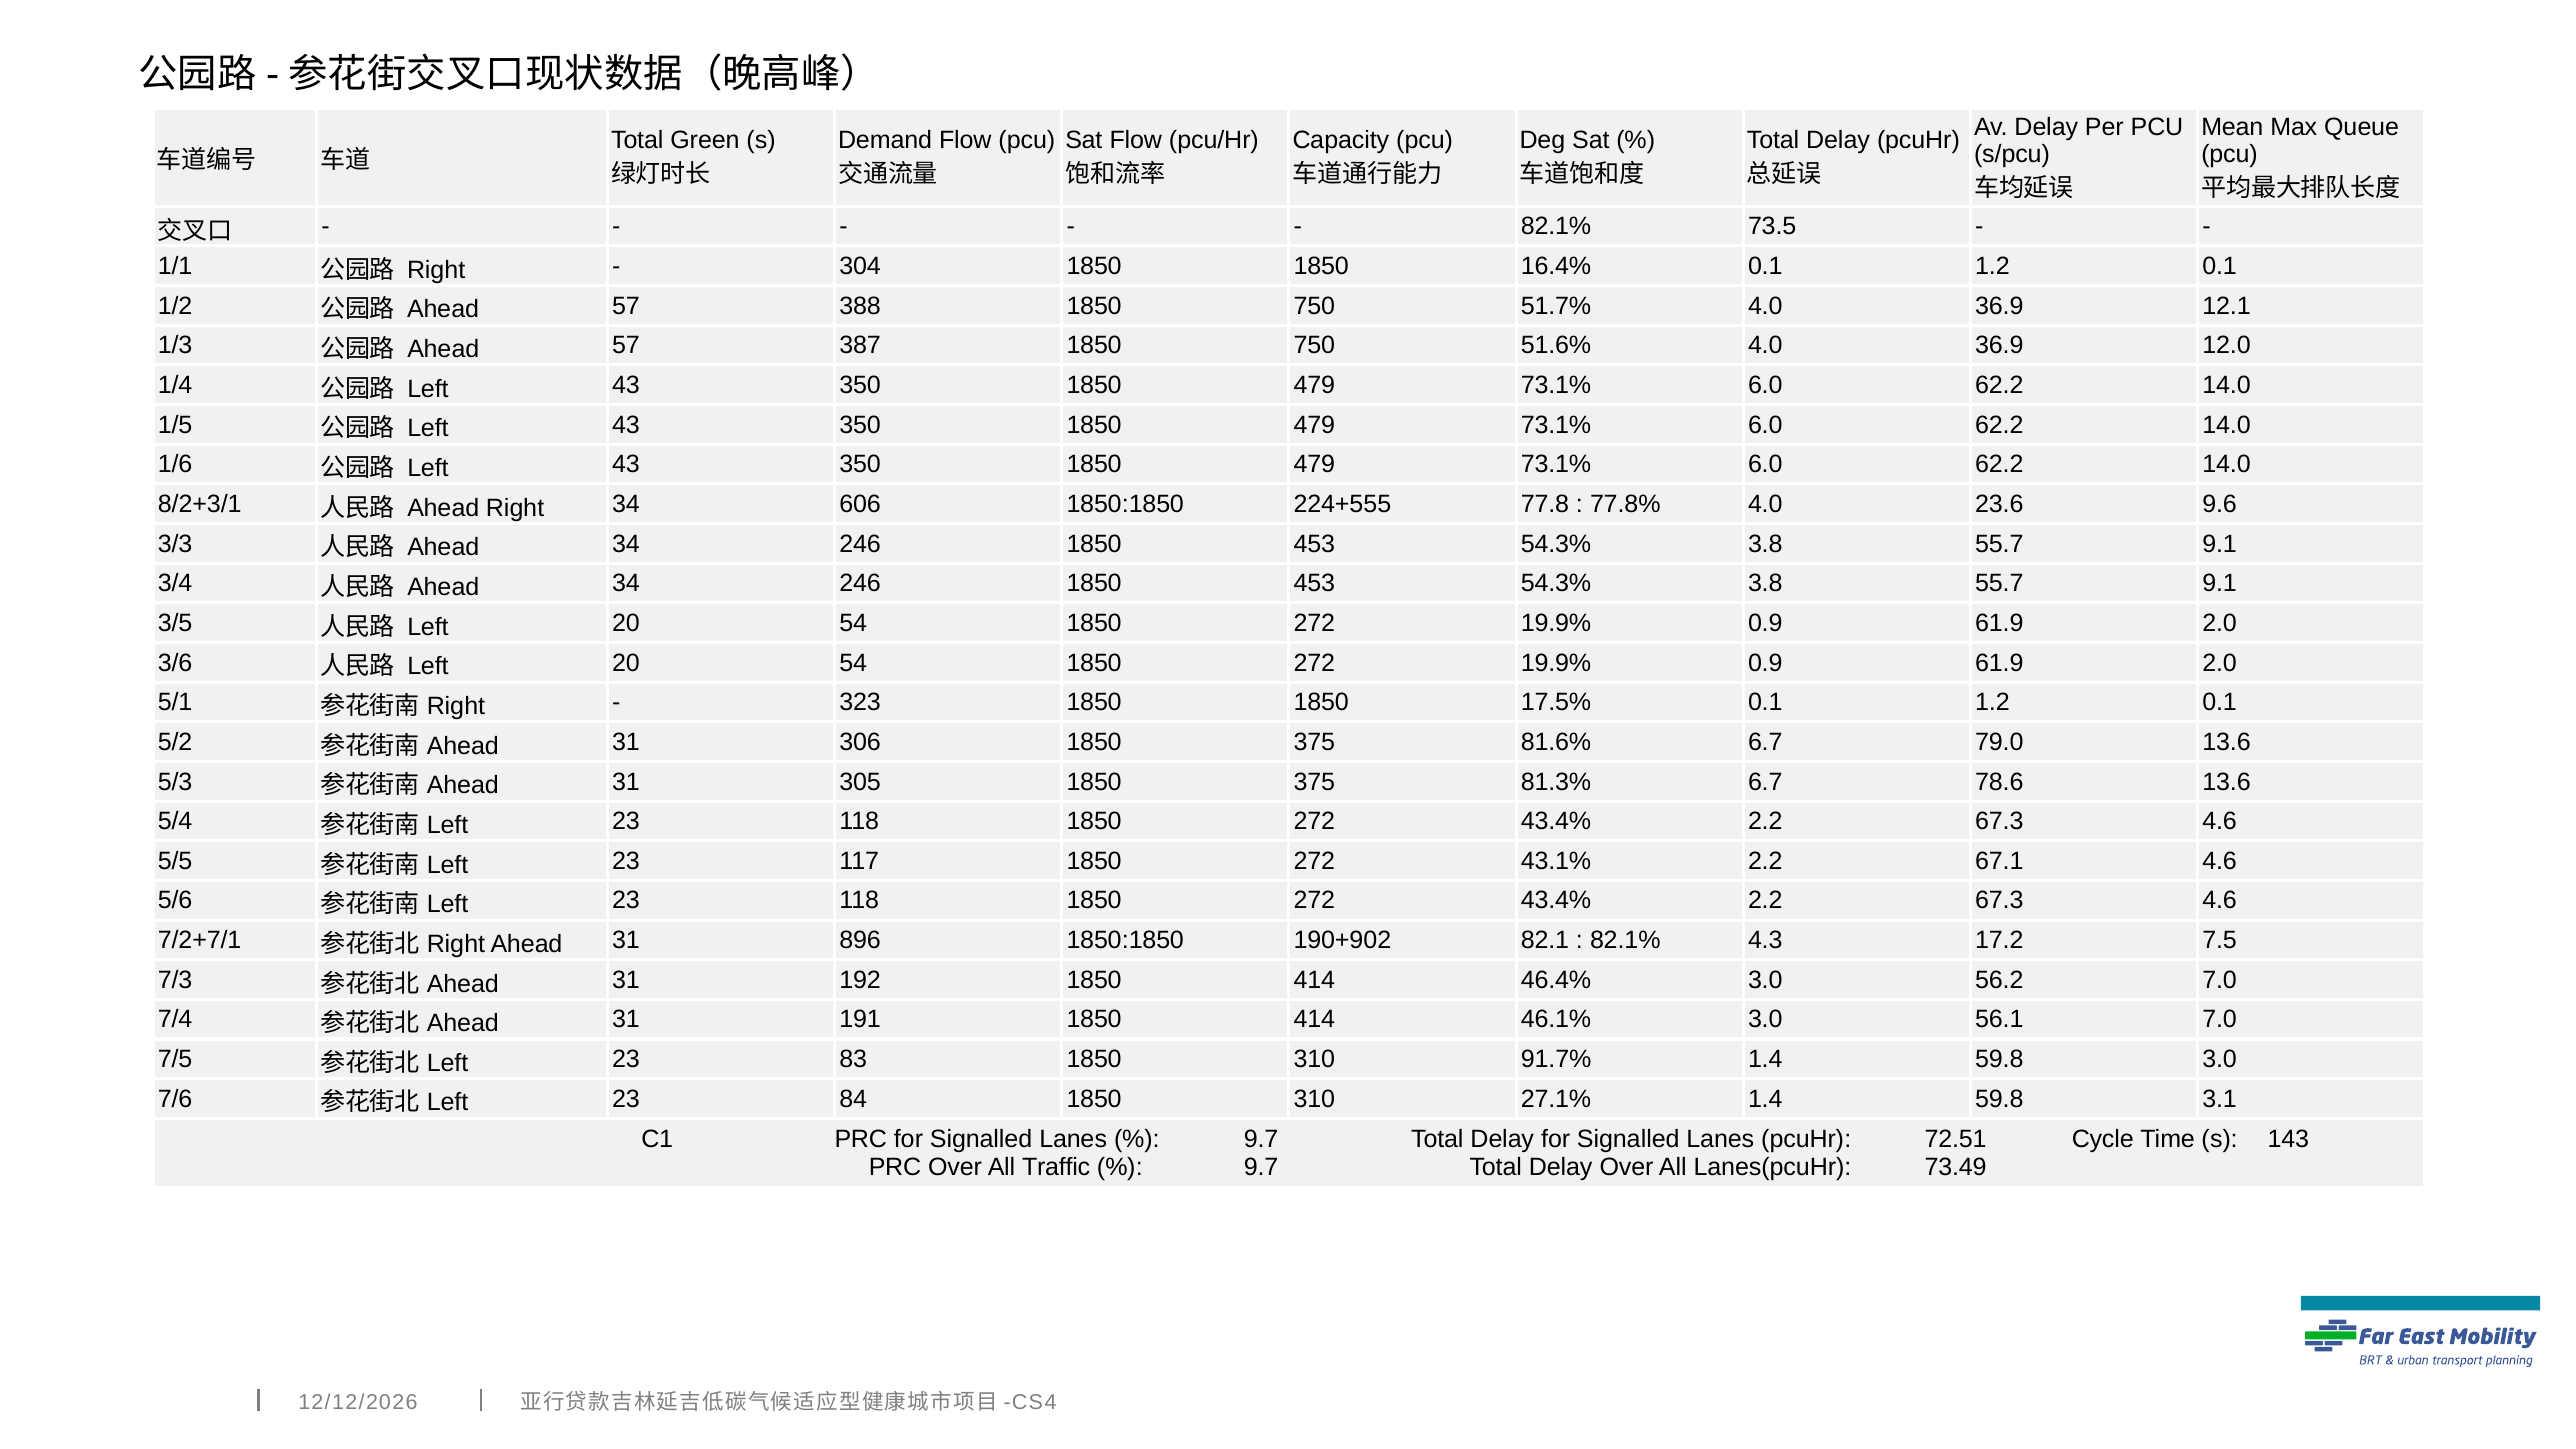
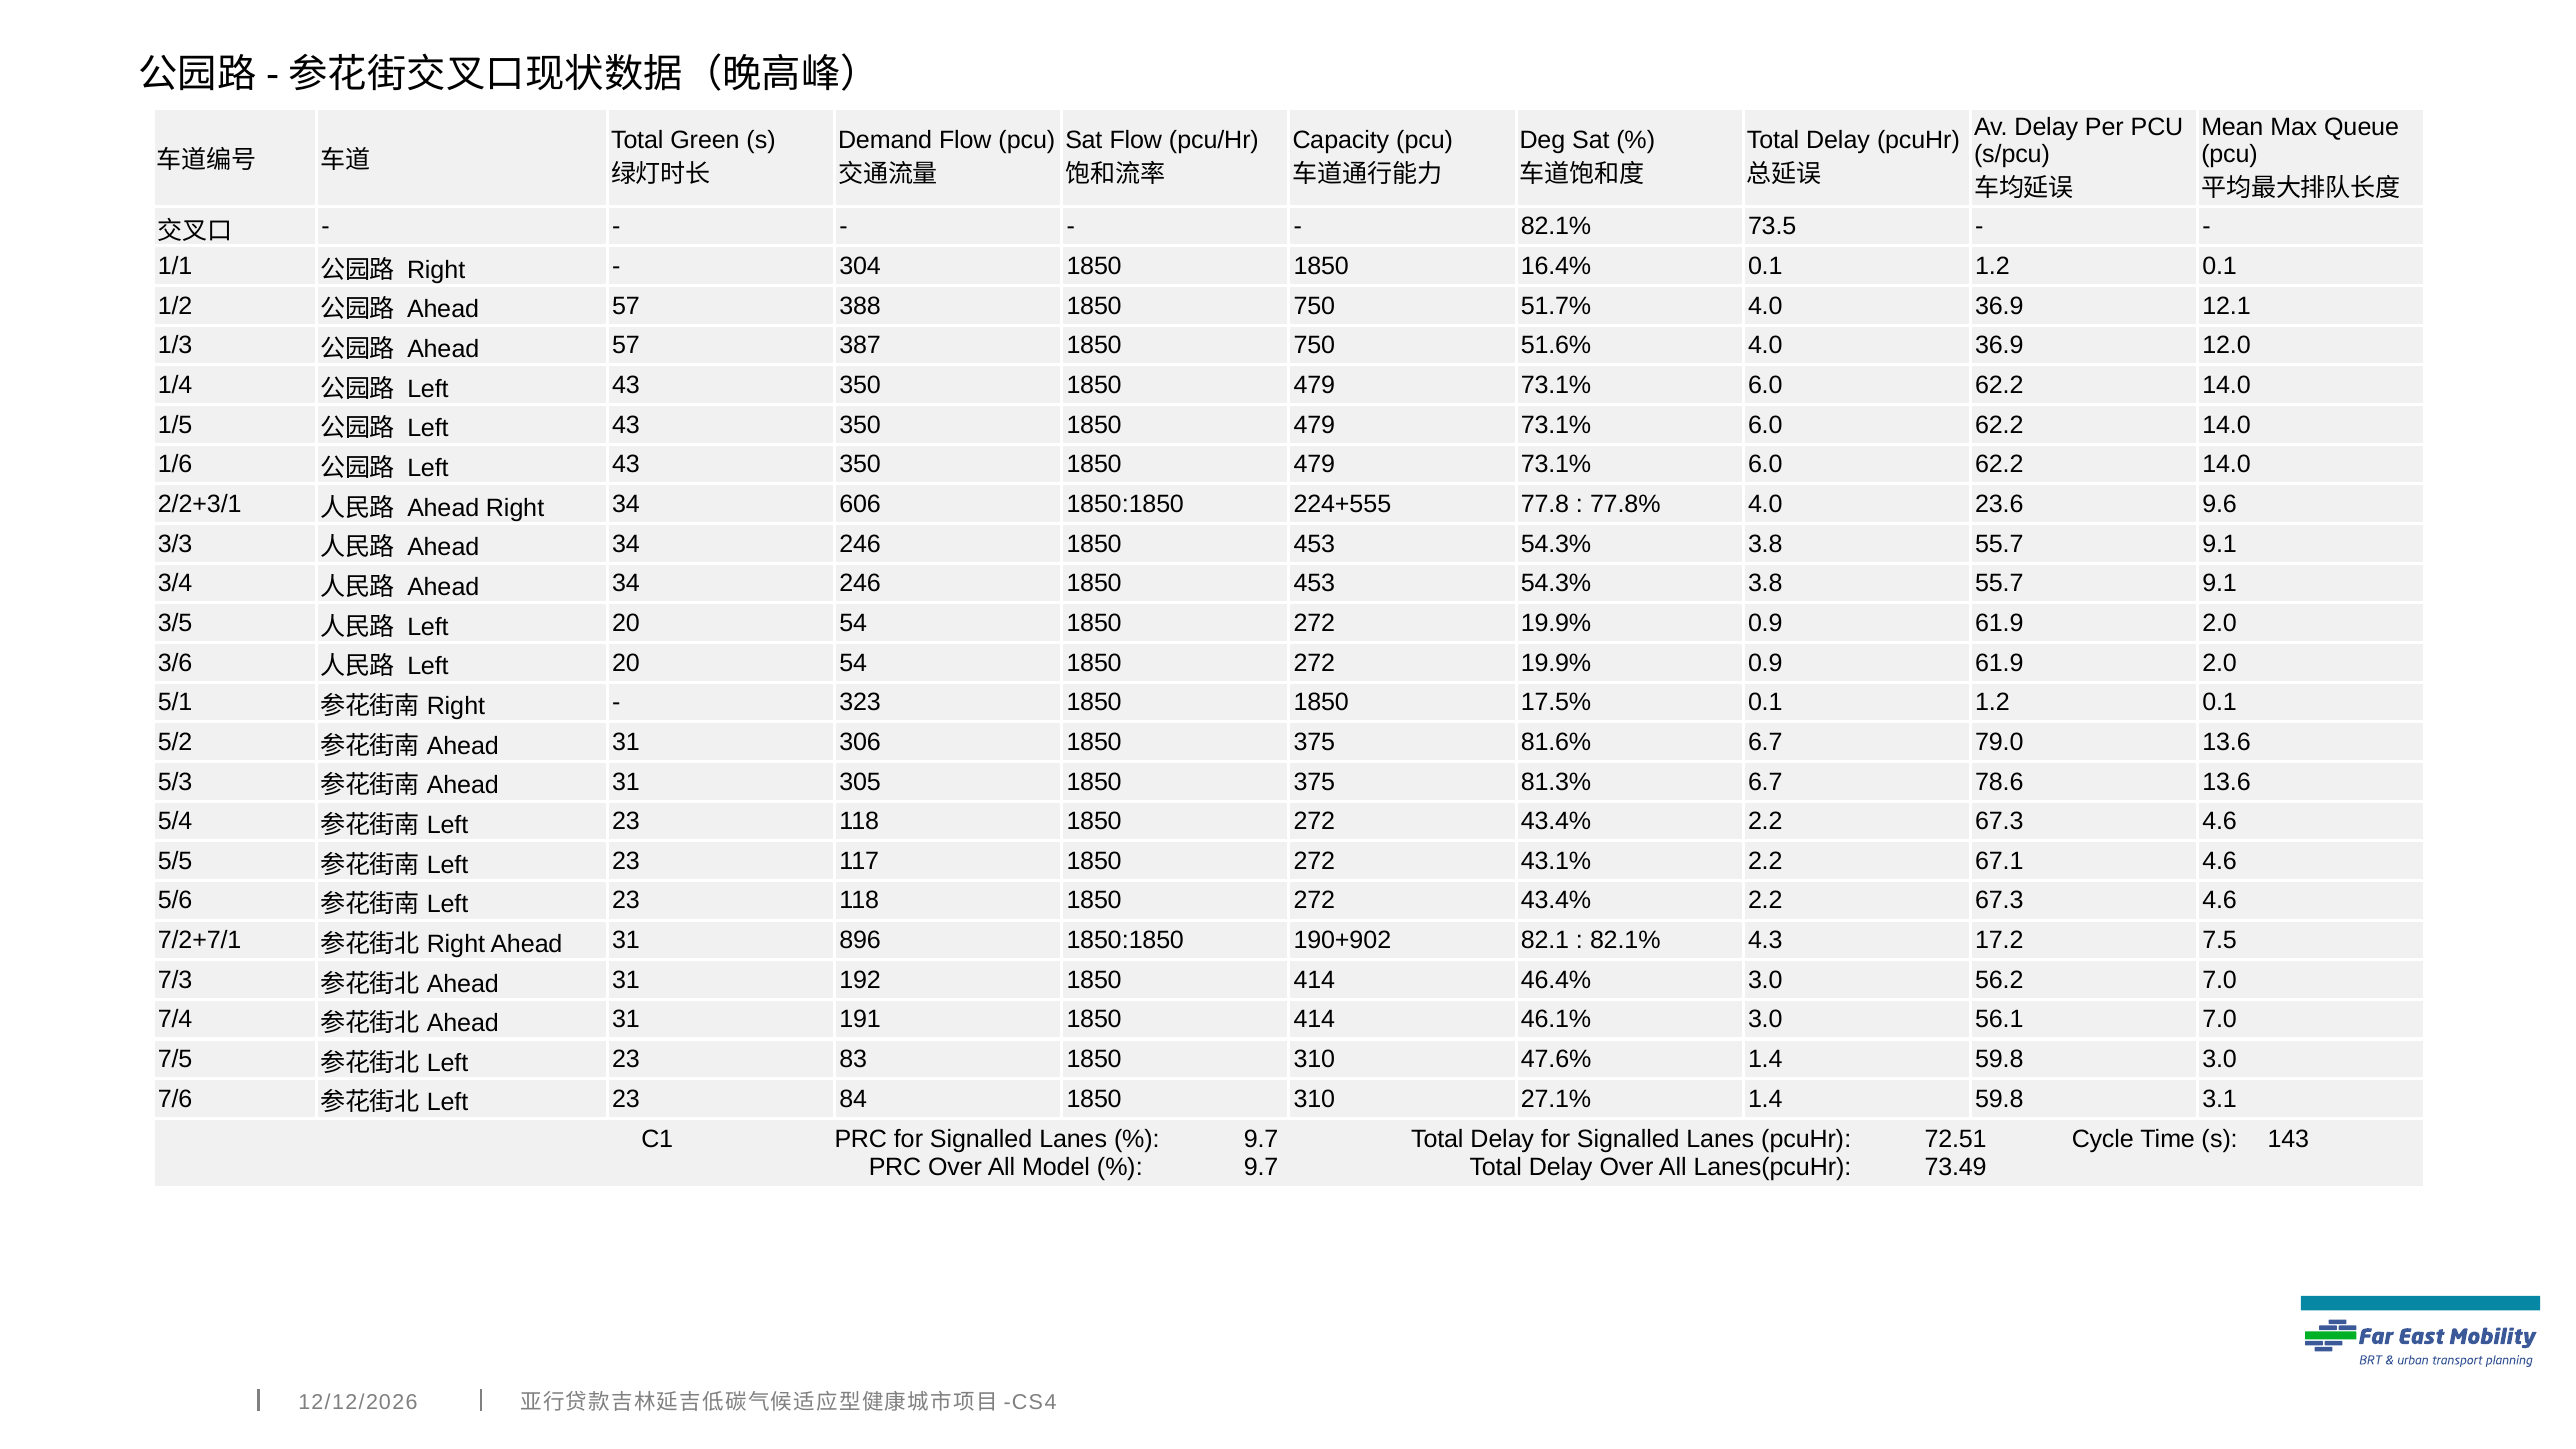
8/2+3/1: 8/2+3/1 -> 2/2+3/1 (200, 504)
91.7%: 91.7% -> 47.6% (1556, 1059)
Traffic: Traffic -> Model (1056, 1168)
